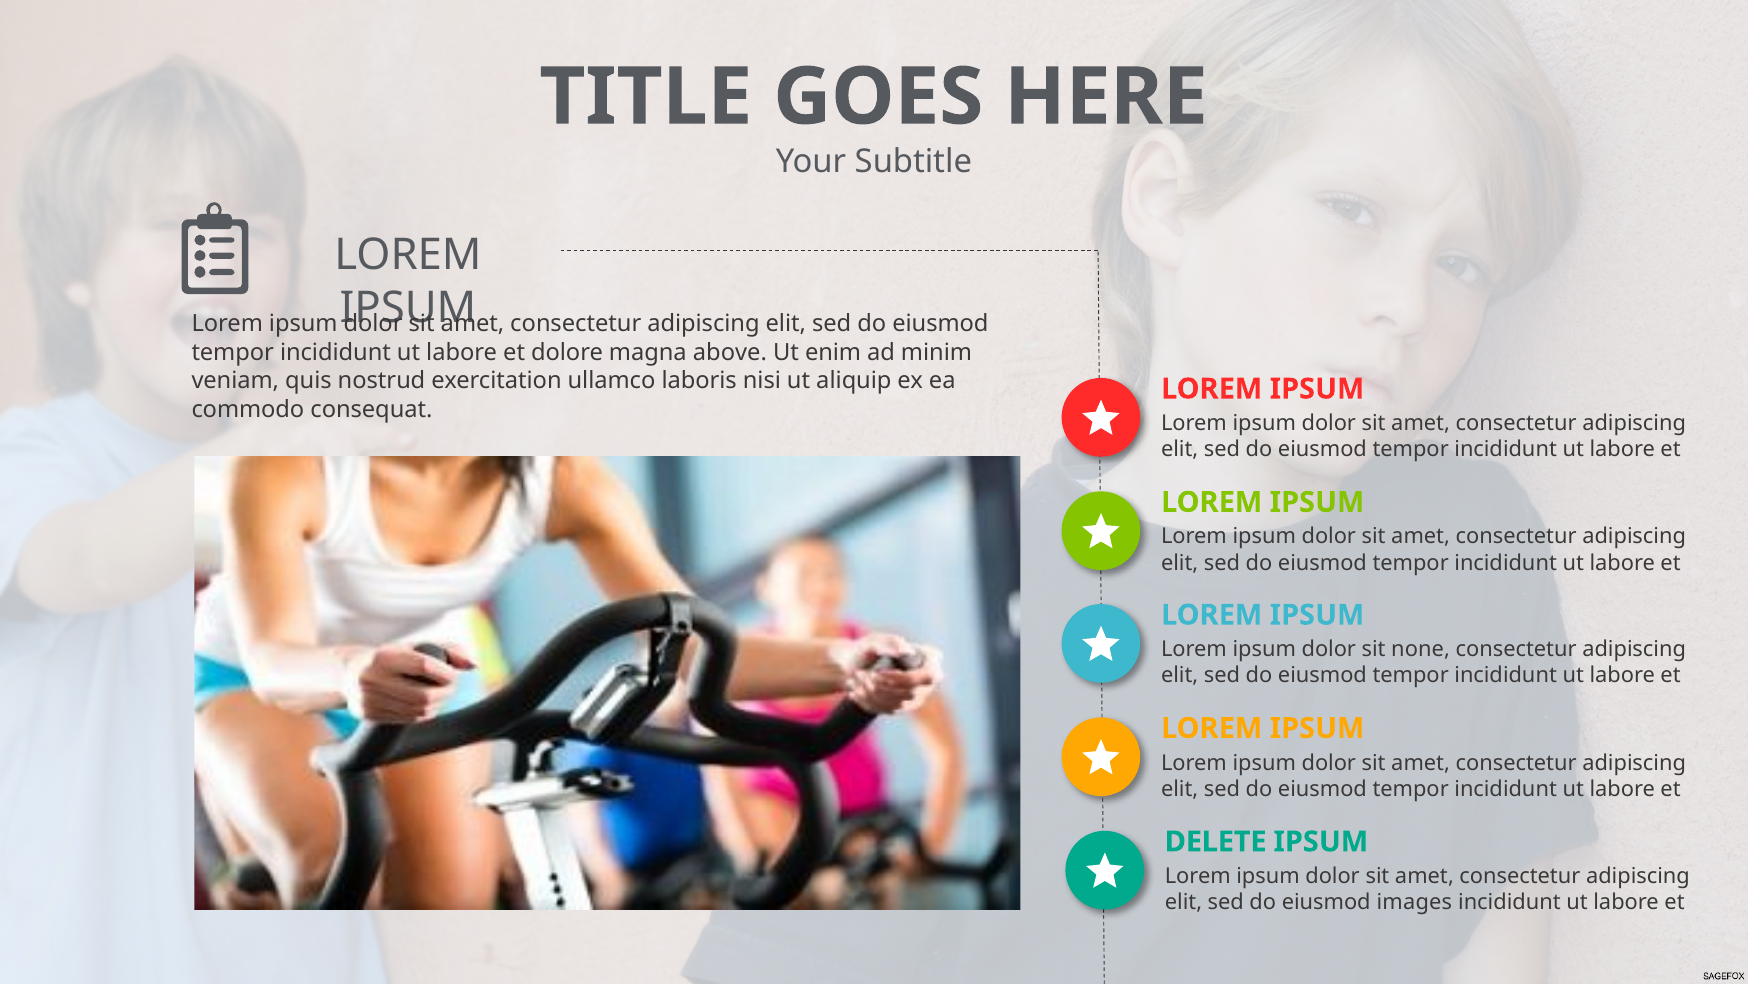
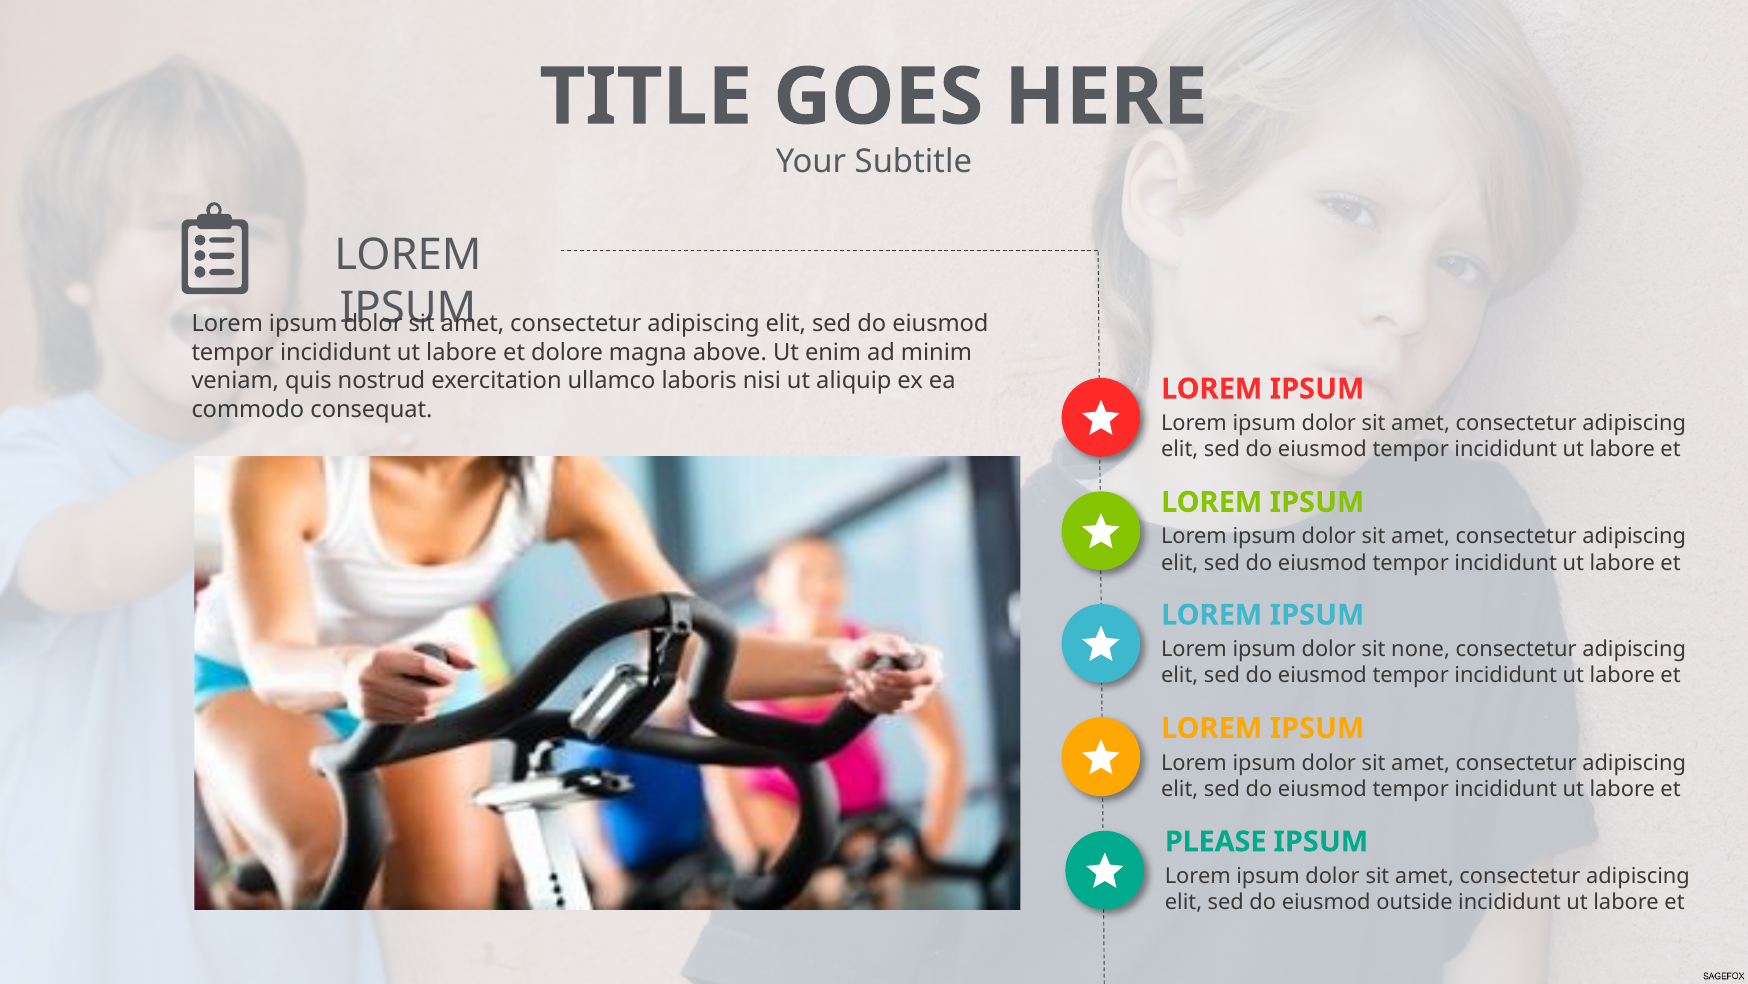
DELETE: DELETE -> PLEASE (1216, 841)
images: images -> outside (1415, 902)
